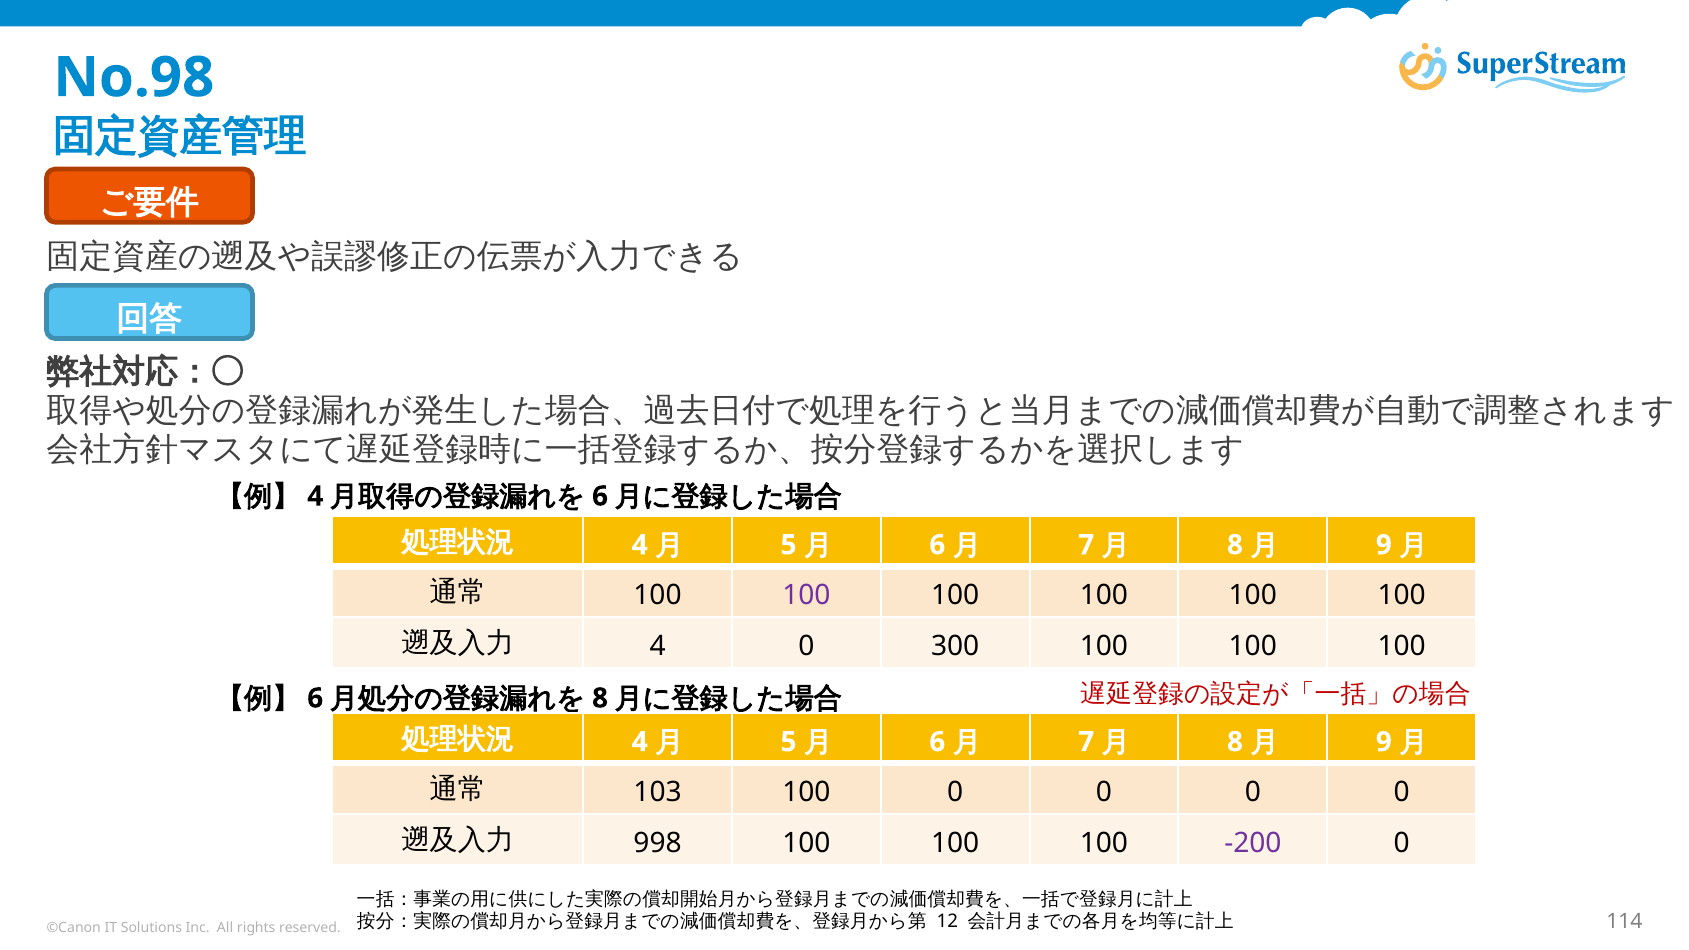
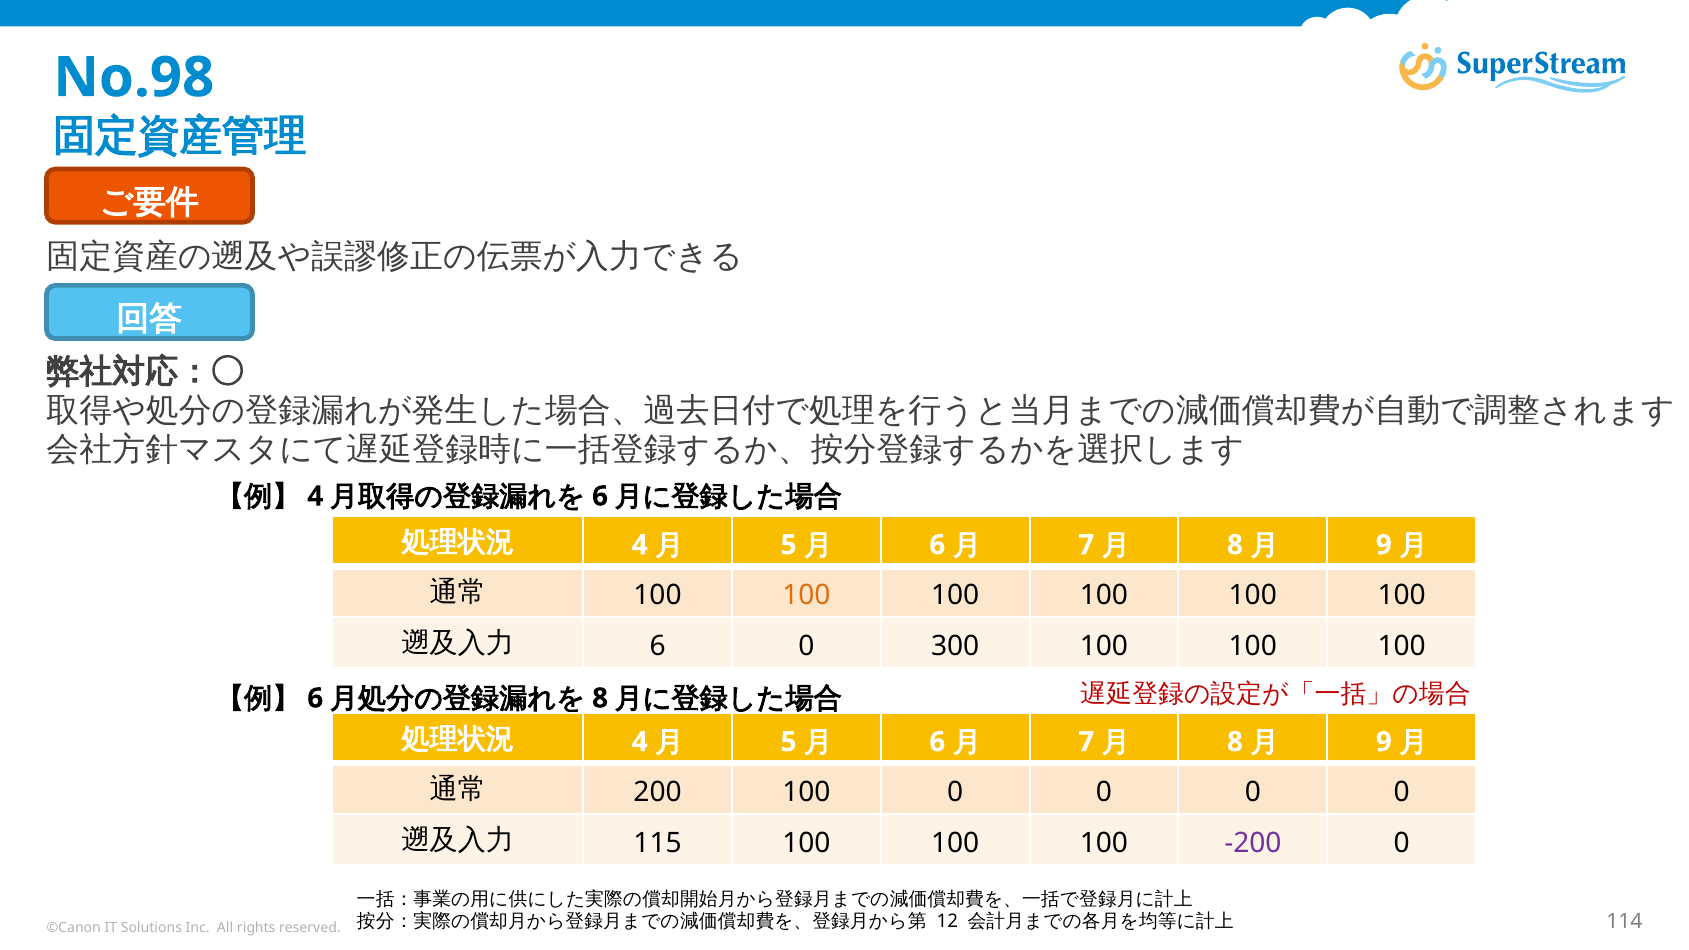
100 colour: purple -> orange (806, 596)
4: 4 -> 6 (658, 647)
103: 103 -> 200 (658, 793)
998: 998 -> 115 (658, 843)
